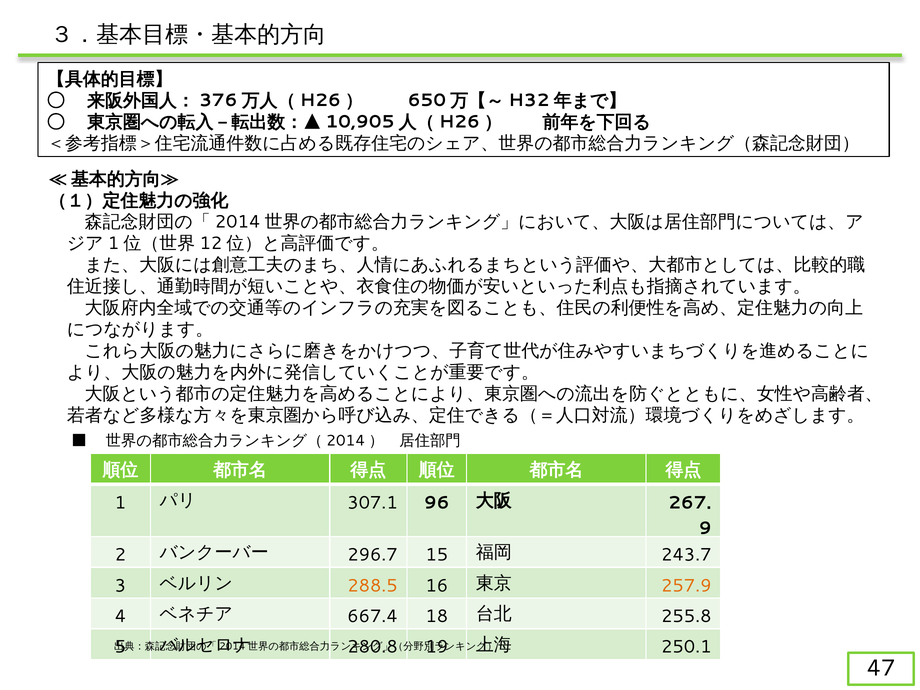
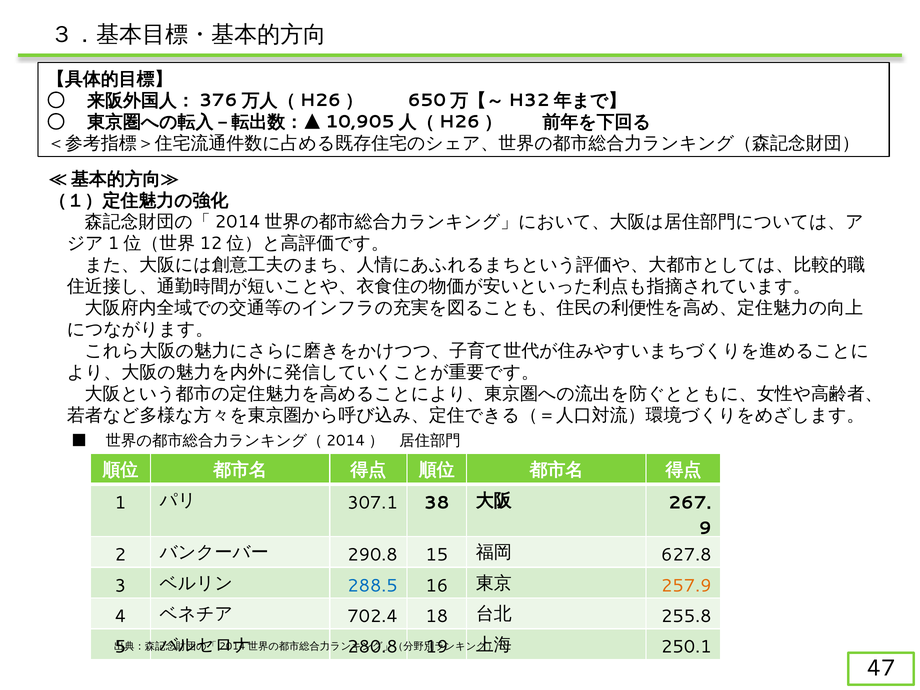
96: 96 -> 38 (437, 503)
296.7: 296.7 -> 290.8 (372, 555)
243.7: 243.7 -> 627.8 (686, 555)
288.5 colour: orange -> blue (372, 586)
667.4: 667.4 -> 702.4 (372, 616)
